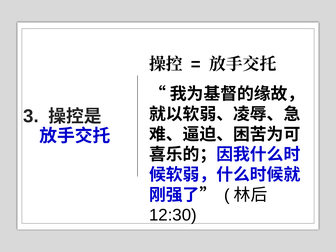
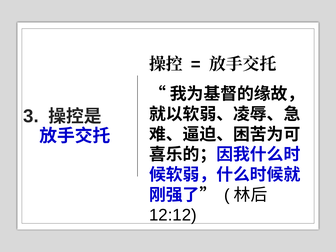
12:30: 12:30 -> 12:12 (173, 215)
